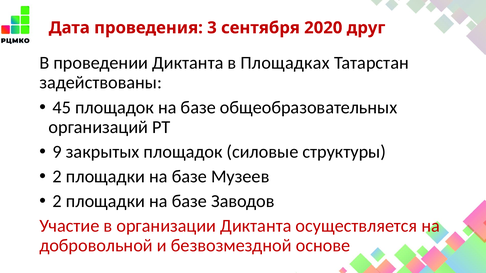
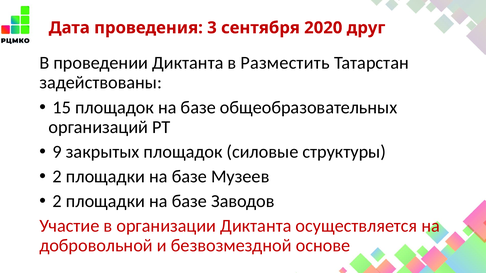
Площадках: Площадках -> Разместить (285, 63)
45: 45 -> 15 (62, 107)
